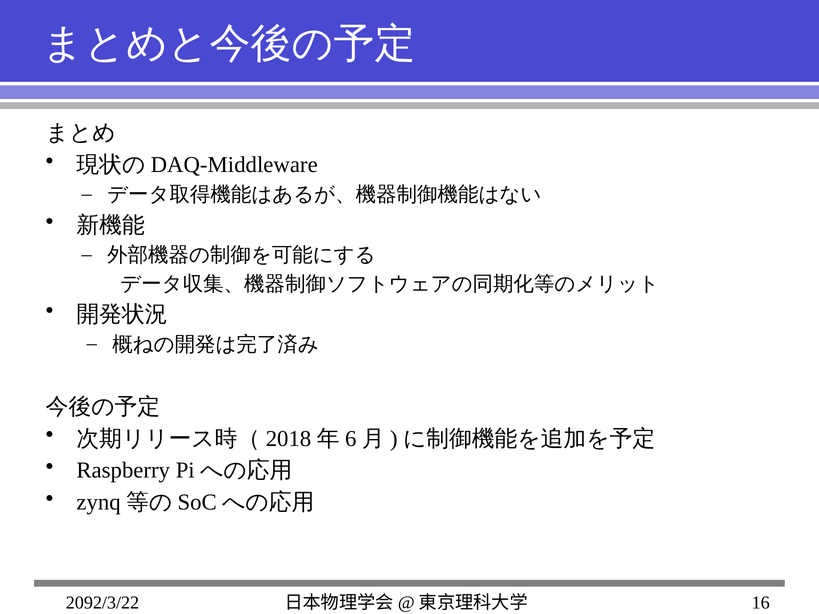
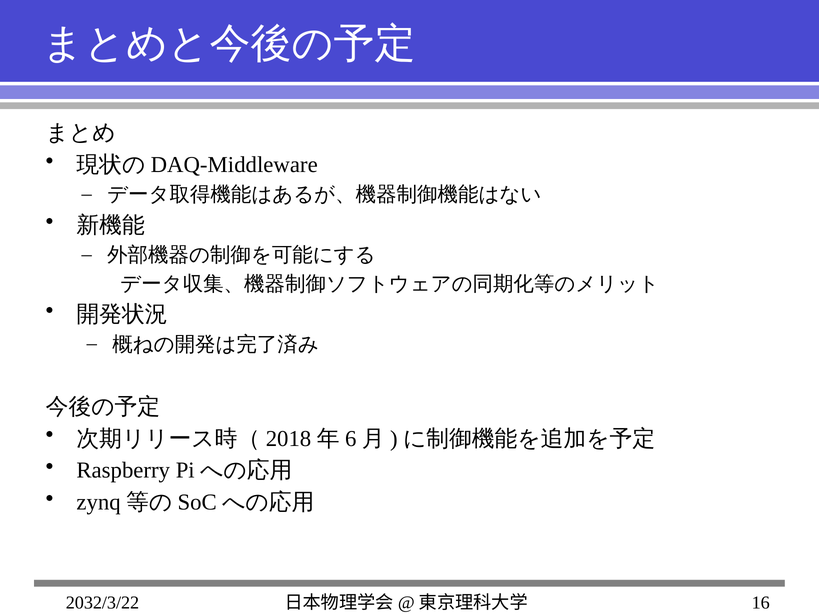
2092/3/22: 2092/3/22 -> 2032/3/22 (102, 603)
